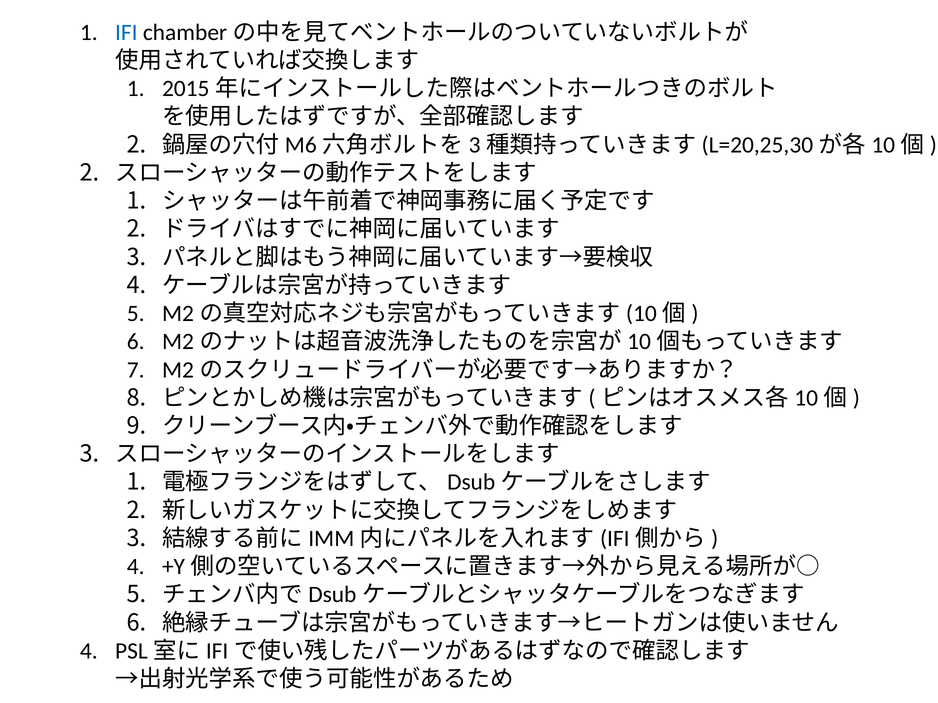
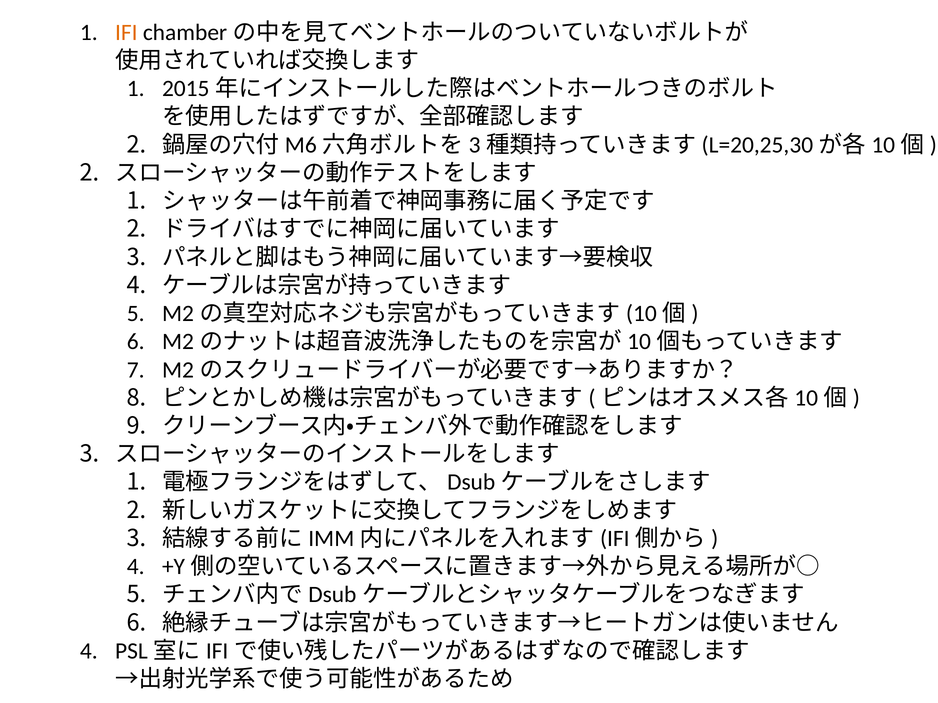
IFI colour: blue -> orange (126, 32)
